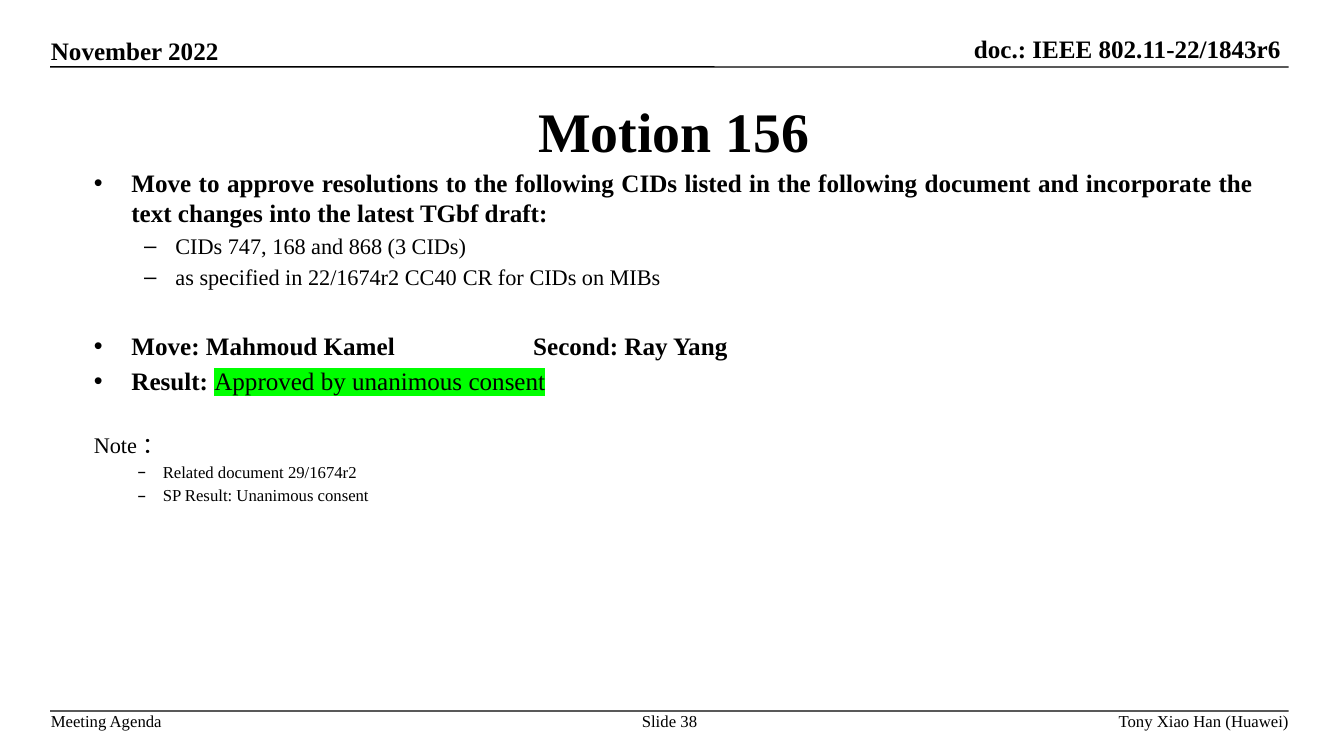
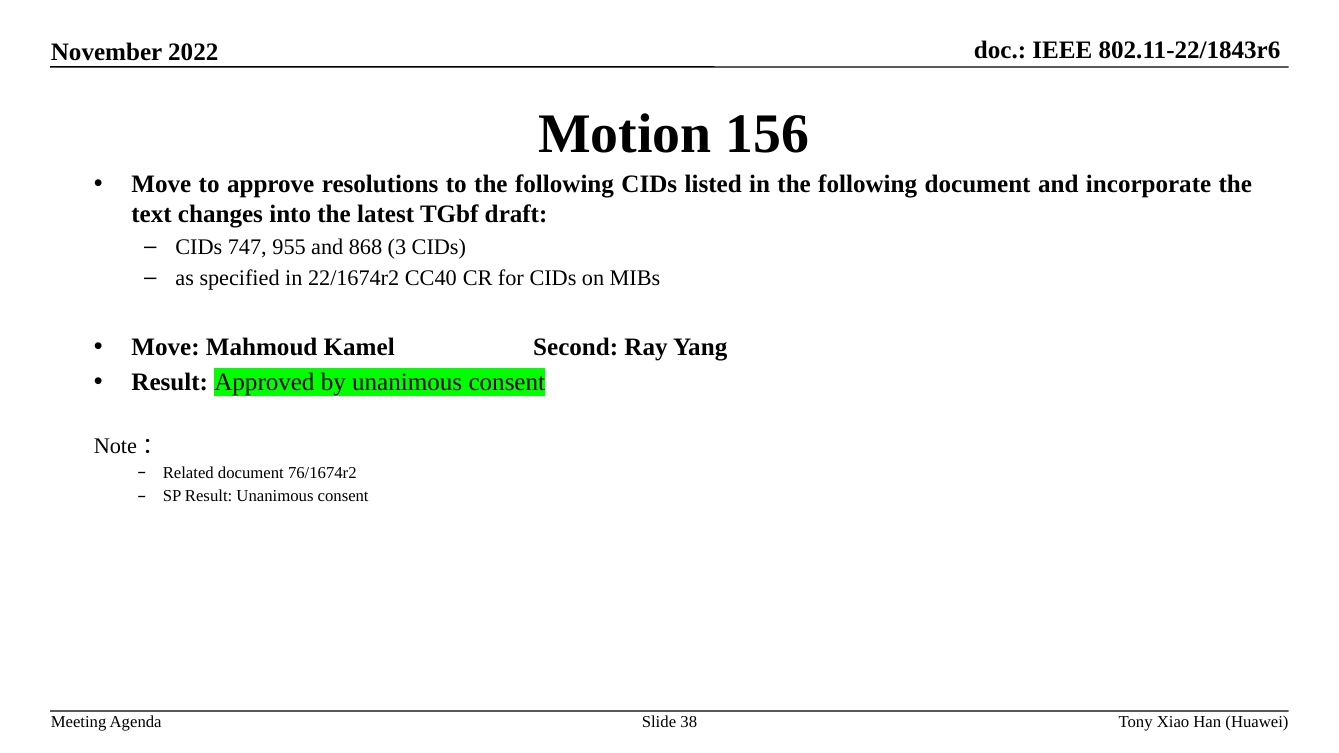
168: 168 -> 955 (289, 247)
29/1674r2: 29/1674r2 -> 76/1674r2 (322, 473)
